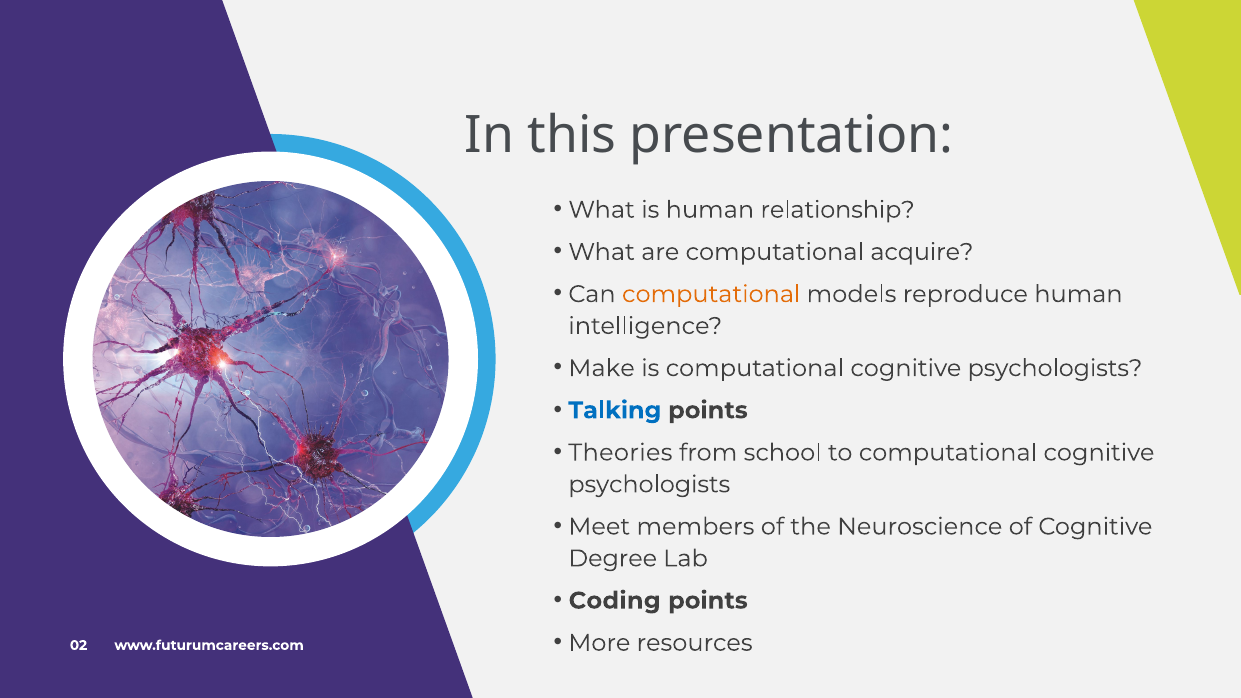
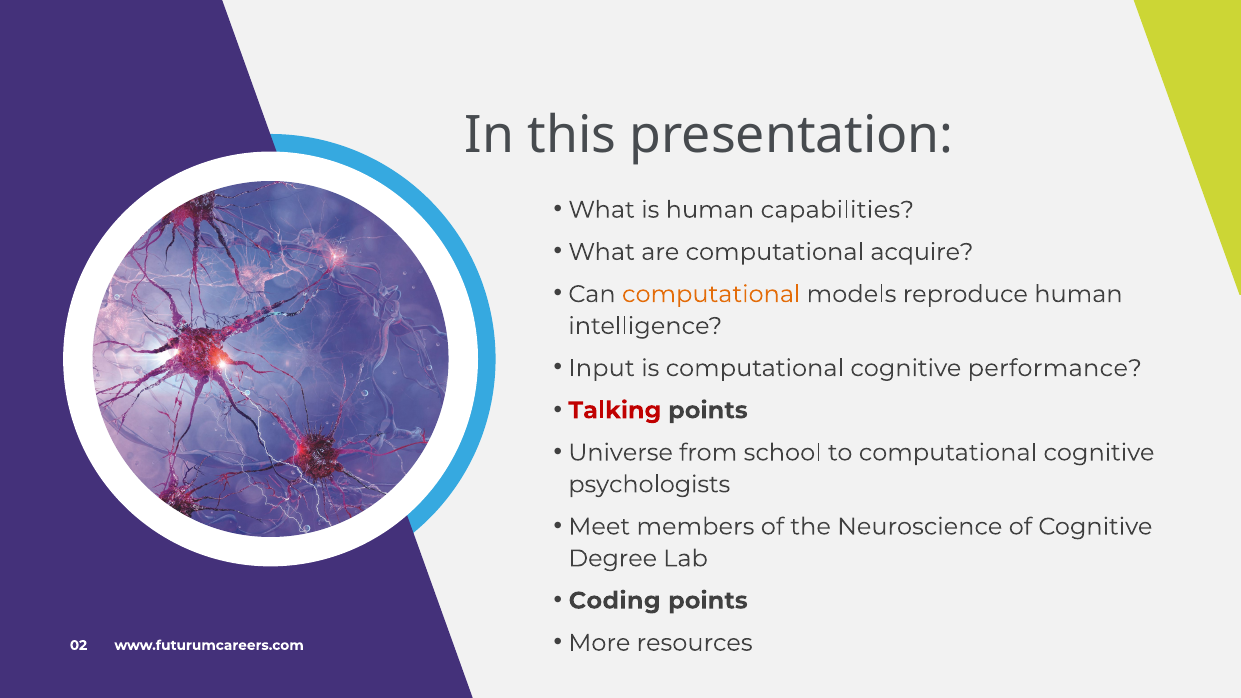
relationship: relationship -> capabilities (837, 210)
Make: Make -> Input (602, 368)
is computational cognitive psychologists: psychologists -> performance (1055, 368)
Talking colour: blue -> red (615, 410)
Theories: Theories -> Universe (621, 453)
